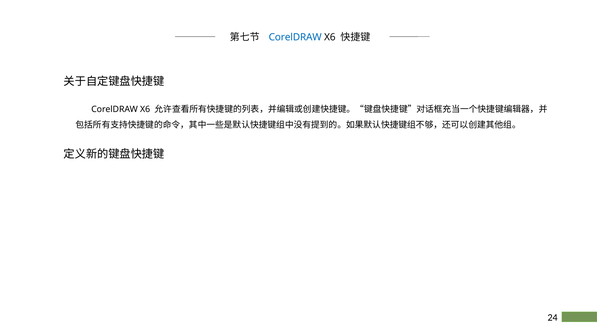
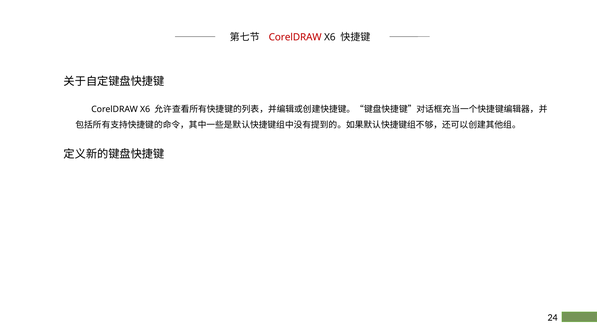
CorelDRAW colour: blue -> red (295, 37)
